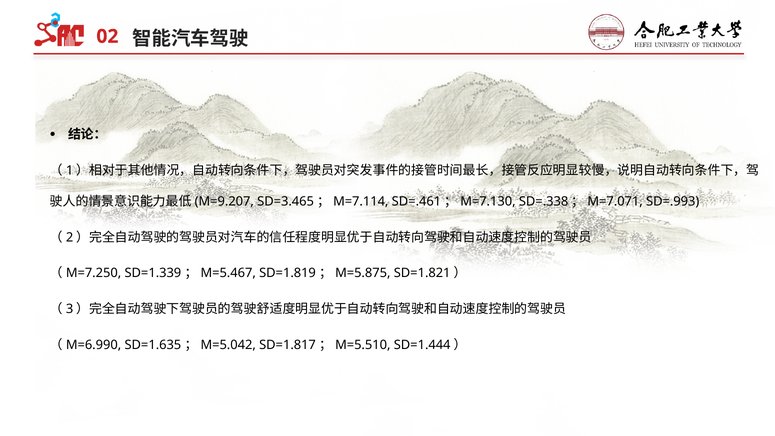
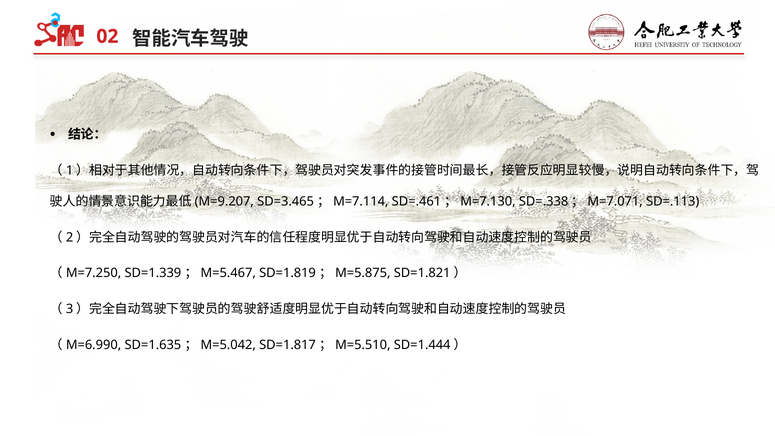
SD=.993: SD=.993 -> SD=.113 (673, 201)
